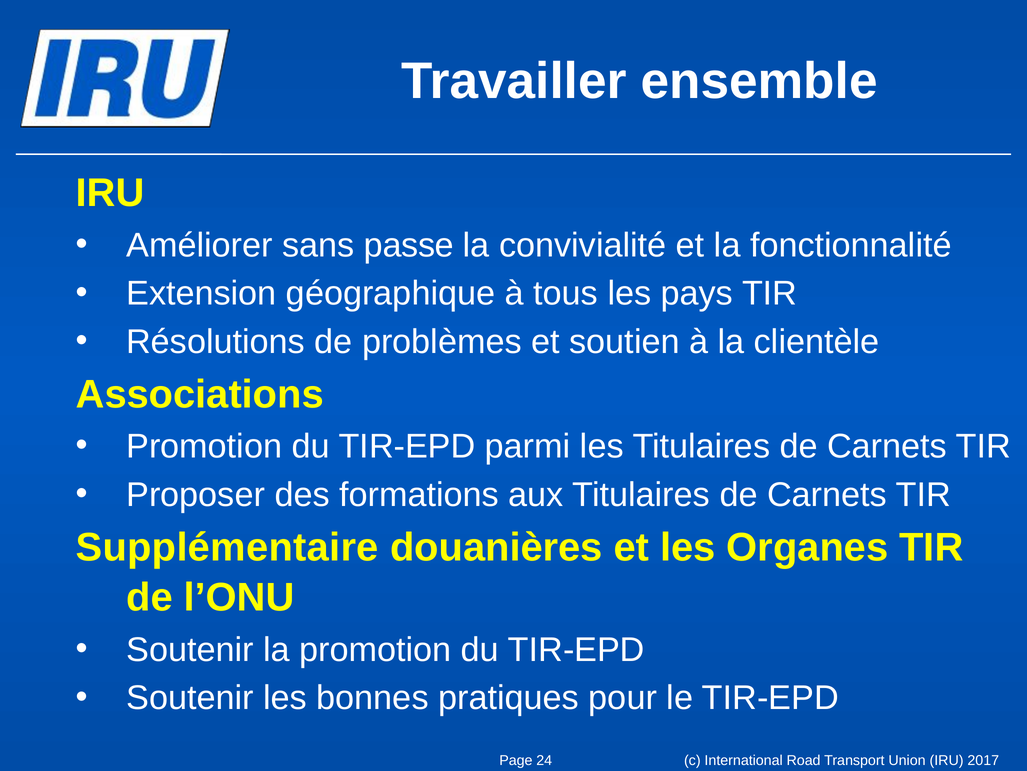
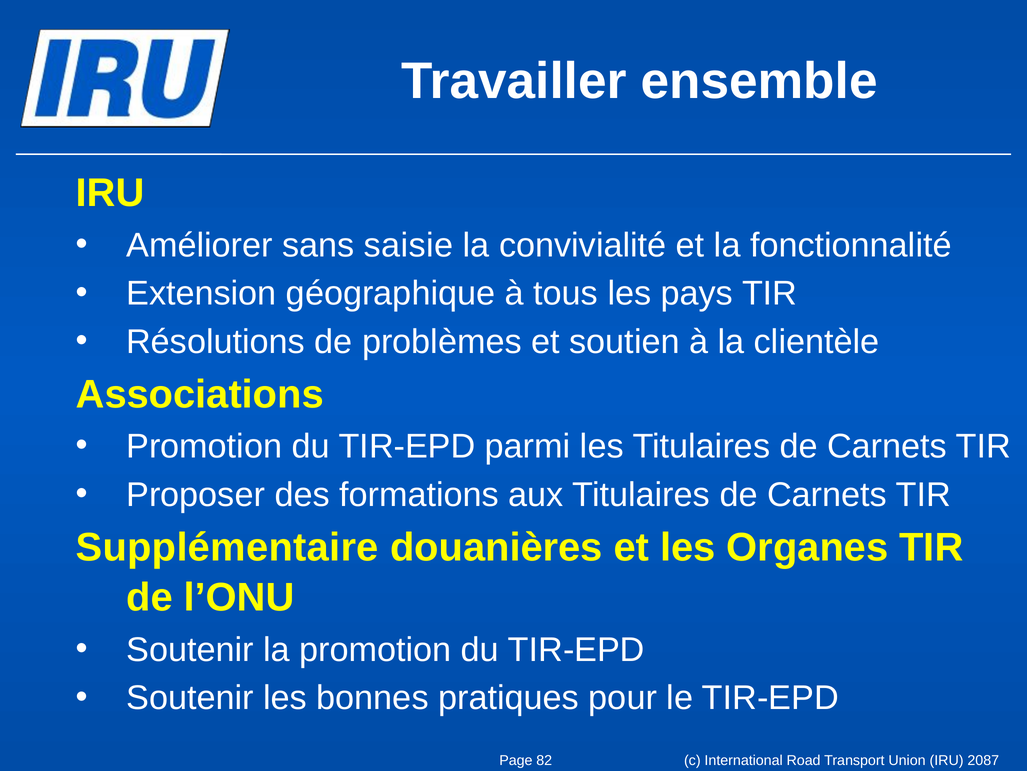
passe: passe -> saisie (409, 245)
24: 24 -> 82 (544, 760)
2017: 2017 -> 2087 (983, 760)
